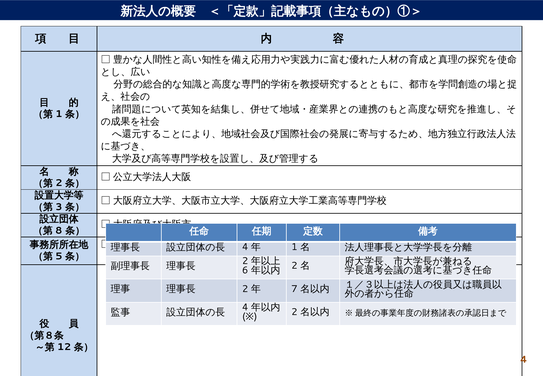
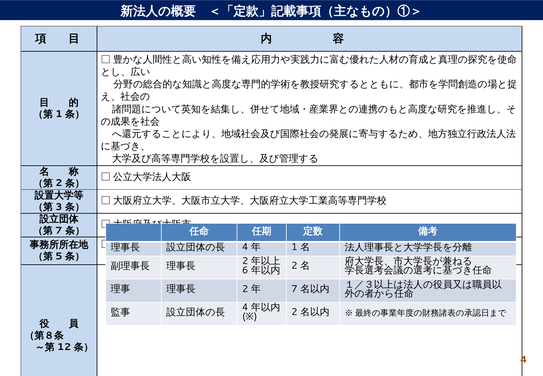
8: 8 -> 7 (59, 230)
